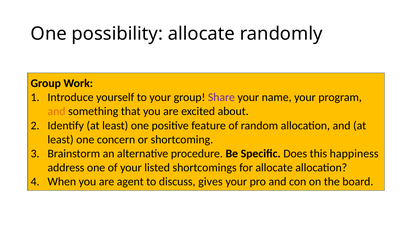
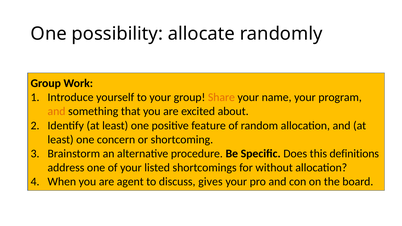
Share colour: purple -> orange (221, 97)
happiness: happiness -> definitions (354, 154)
for allocate: allocate -> without (274, 168)
